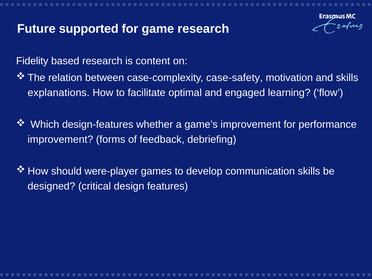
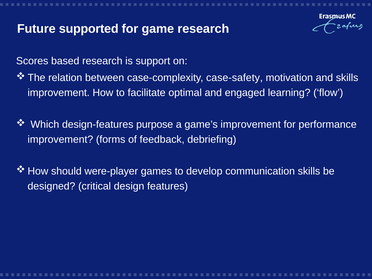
Fidelity: Fidelity -> Scores (32, 61)
content: content -> support (153, 61)
explanations: explanations -> improvement (59, 93)
whether: whether -> purpose (155, 125)
